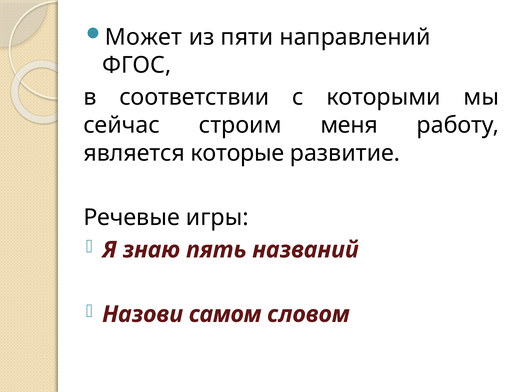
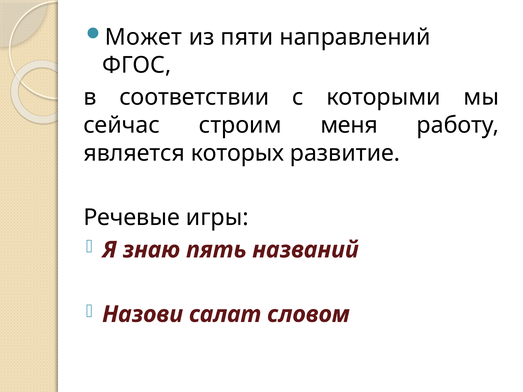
которые: которые -> которых (237, 153)
самом: самом -> салат (225, 314)
